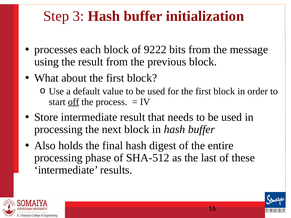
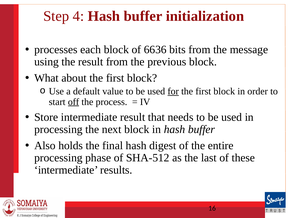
3: 3 -> 4 (78, 16)
9222: 9222 -> 6636 (155, 50)
for underline: none -> present (173, 91)
